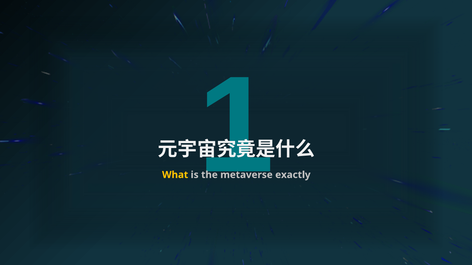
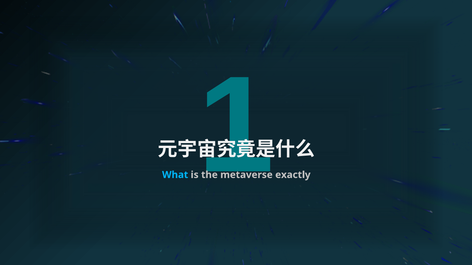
What colour: yellow -> light blue (175, 175)
